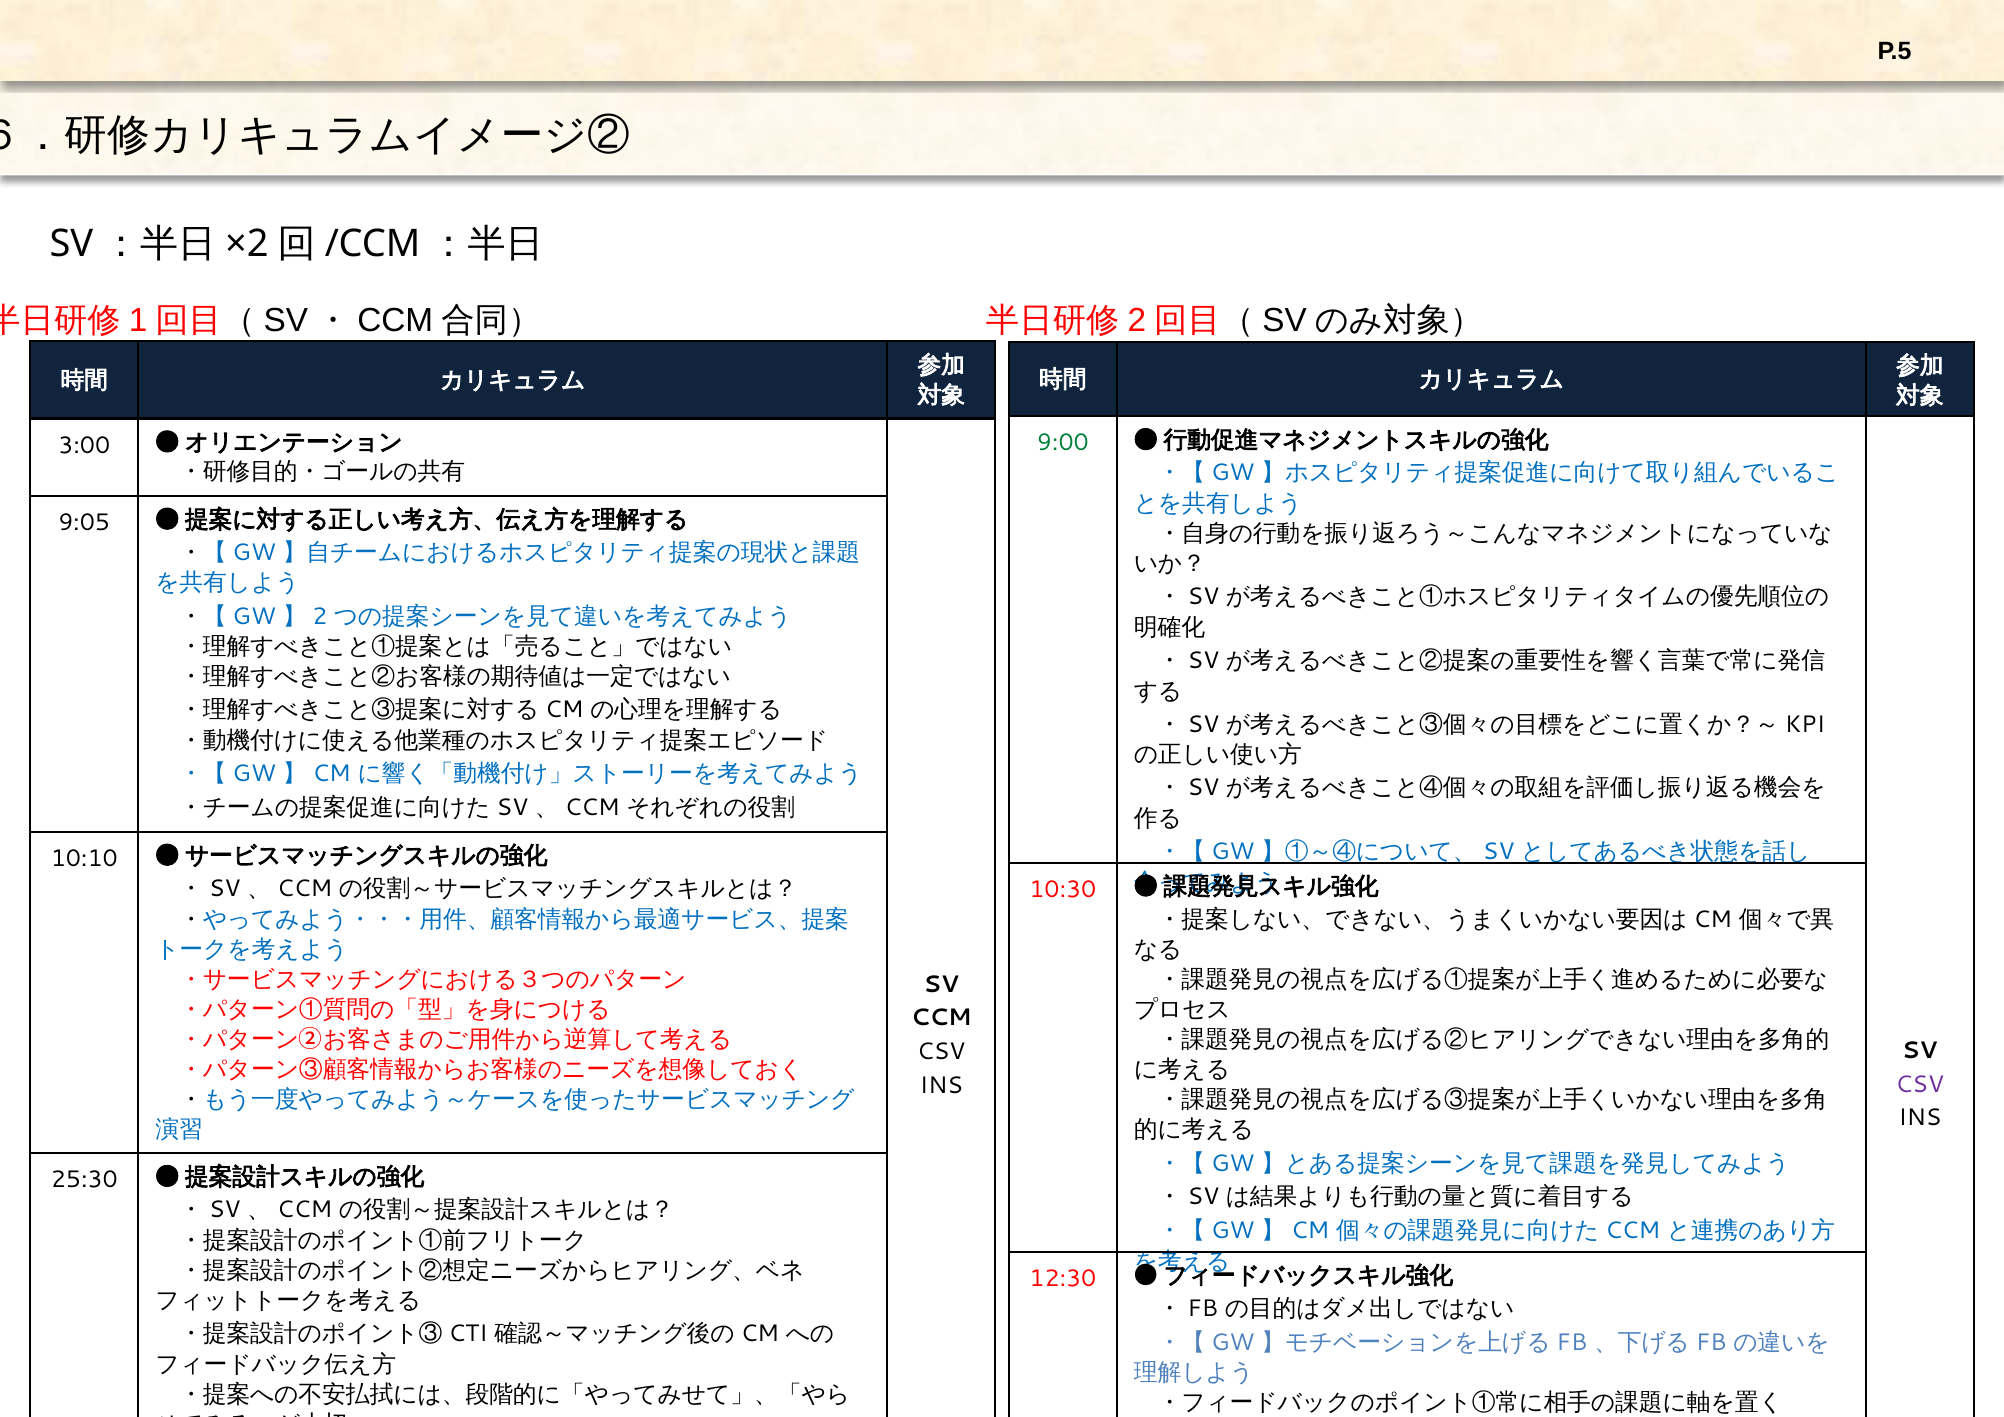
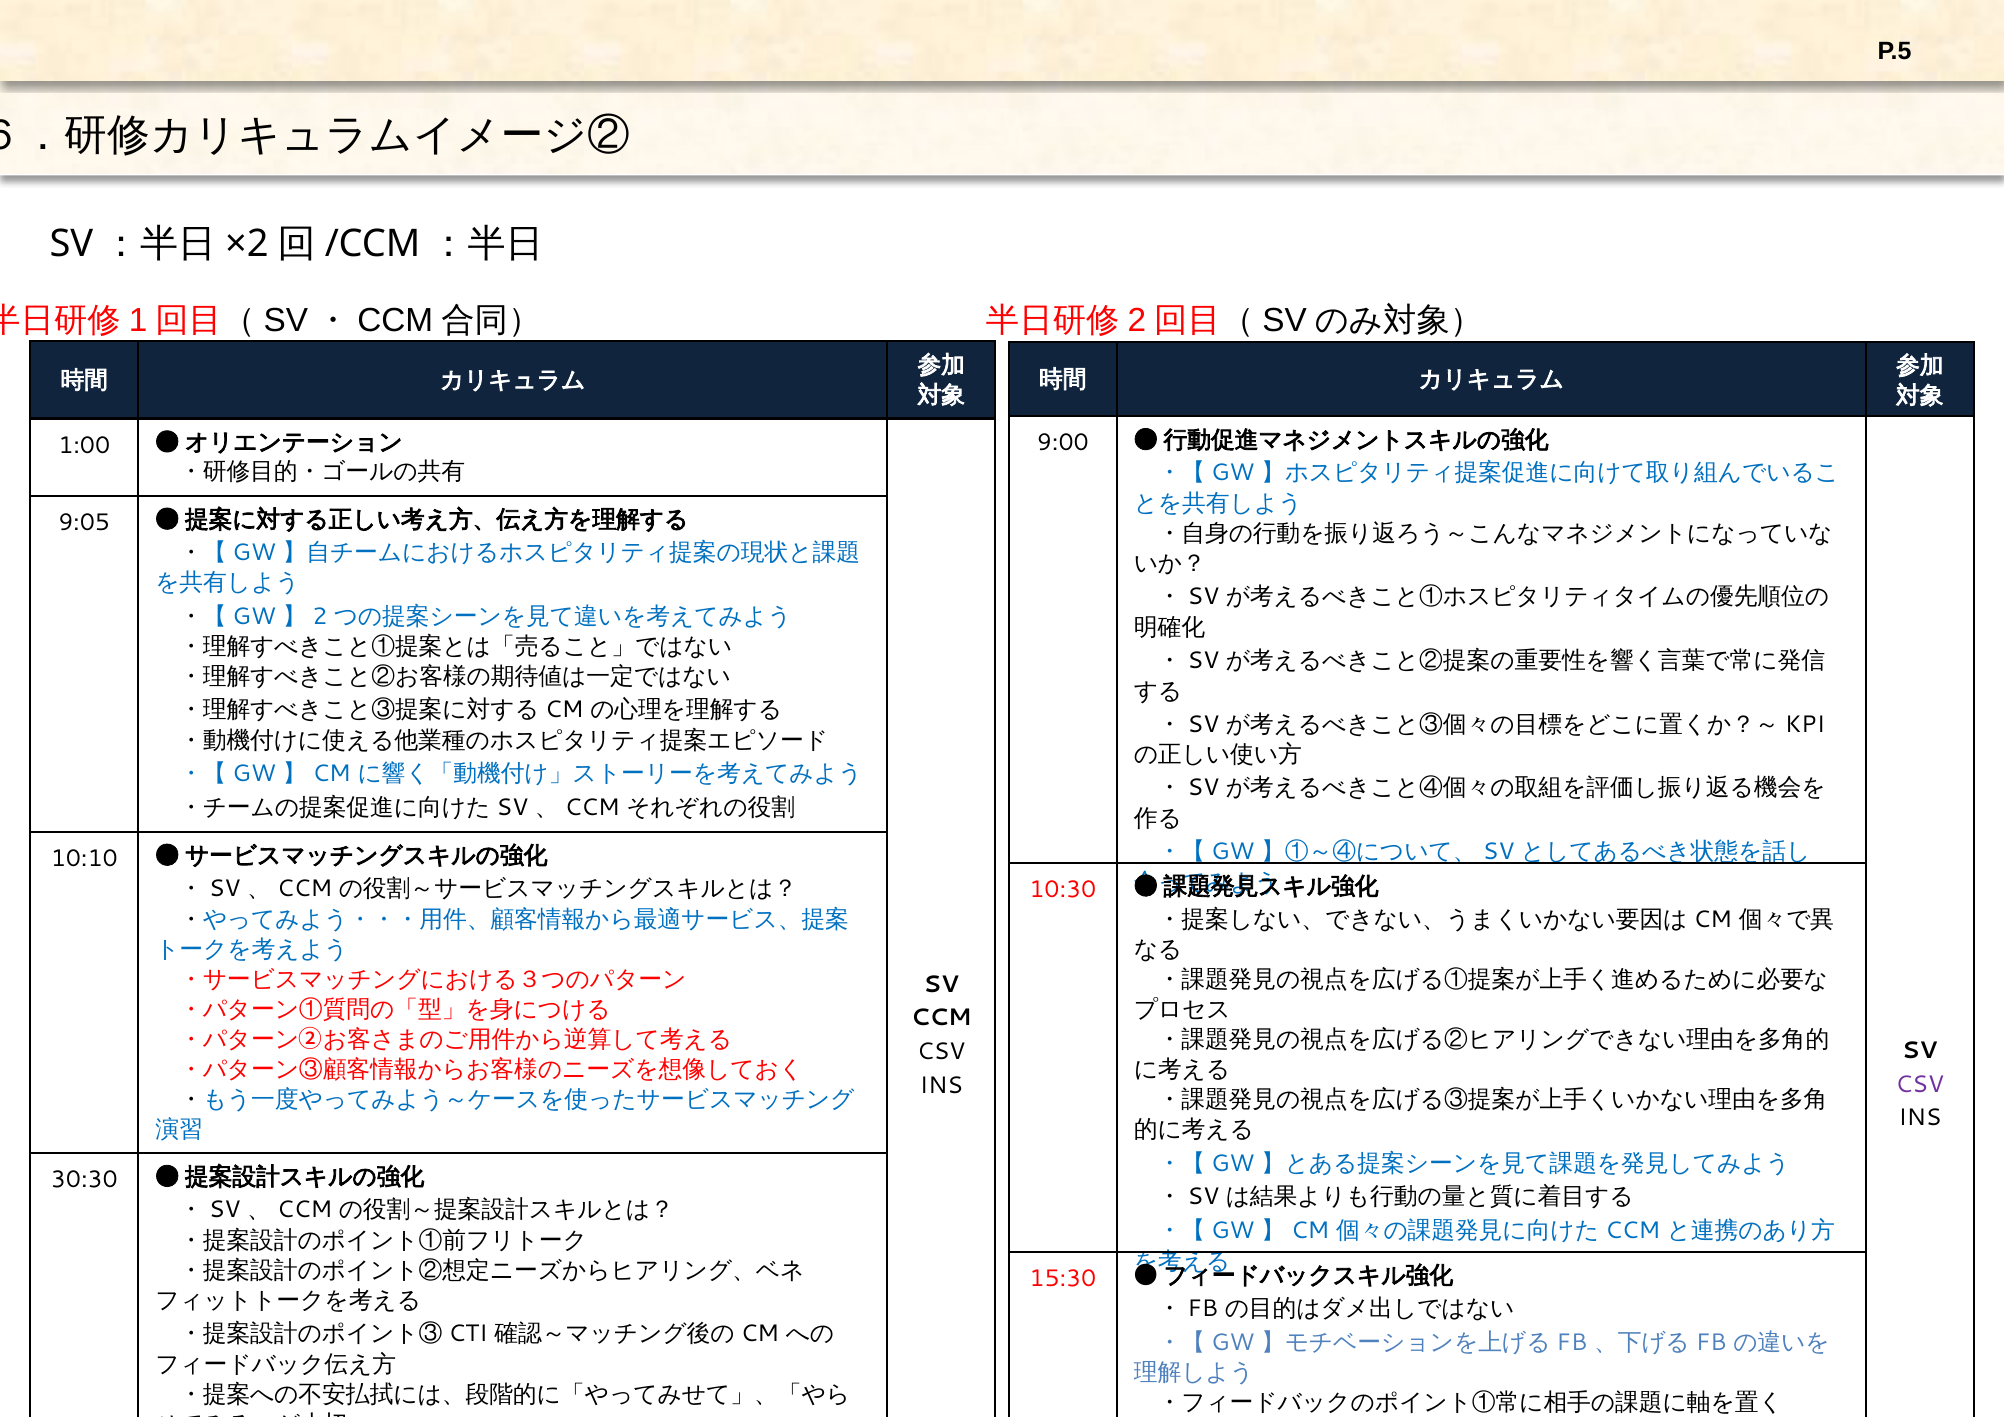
9:00 colour: green -> black (1063, 443)
3:00: 3:00 -> 1:00 (84, 445)
25:30: 25:30 -> 30:30 (84, 1180)
12:30: 12:30 -> 15:30 (1063, 1278)
